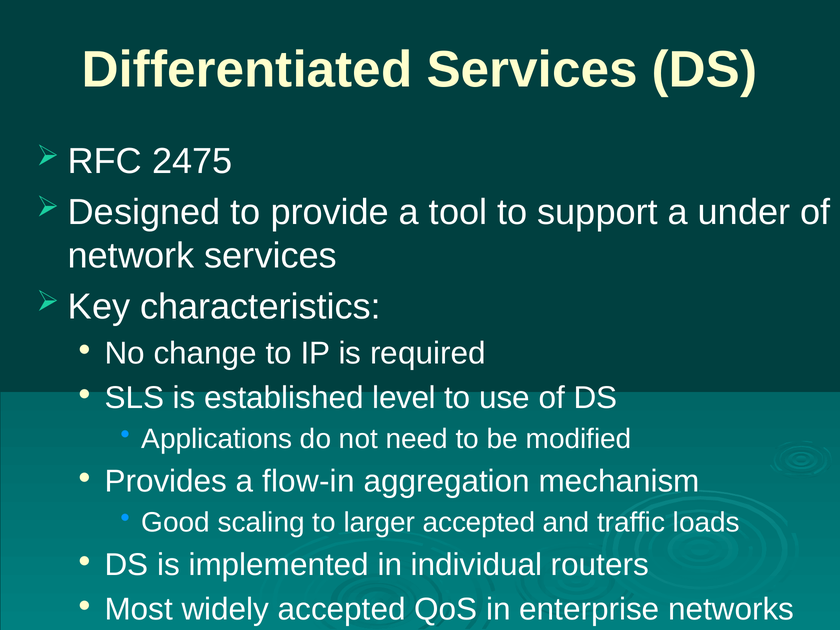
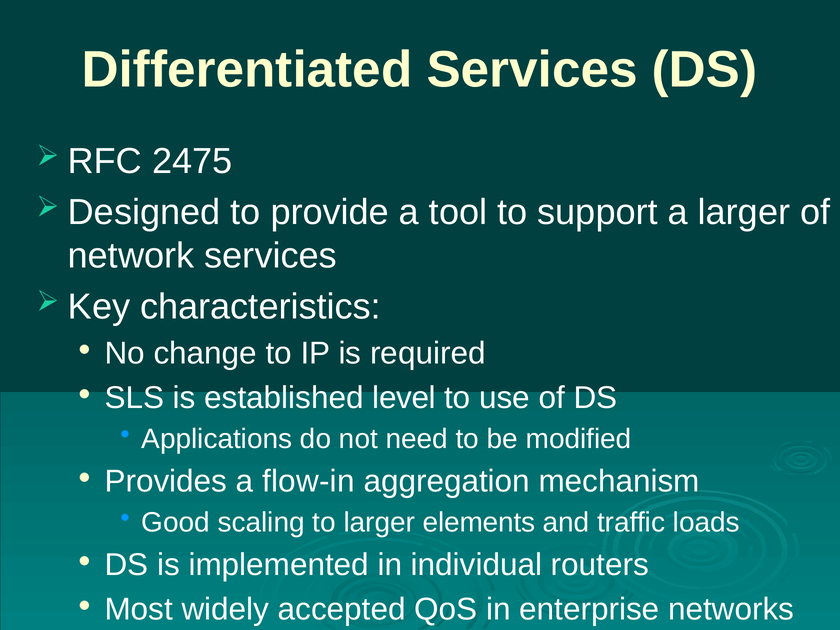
a under: under -> larger (744, 212)
larger accepted: accepted -> elements (479, 523)
